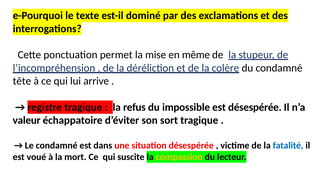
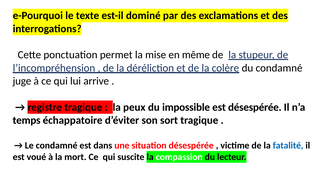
tête: tête -> juge (22, 81)
refus: refus -> peux (134, 107)
valeur: valeur -> temps (27, 120)
compassion colour: yellow -> white (179, 157)
